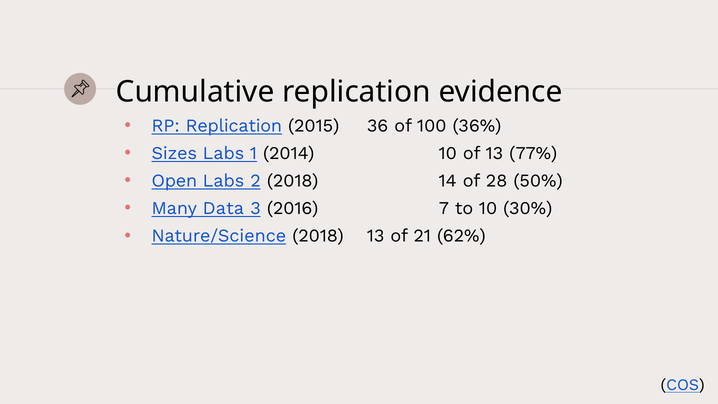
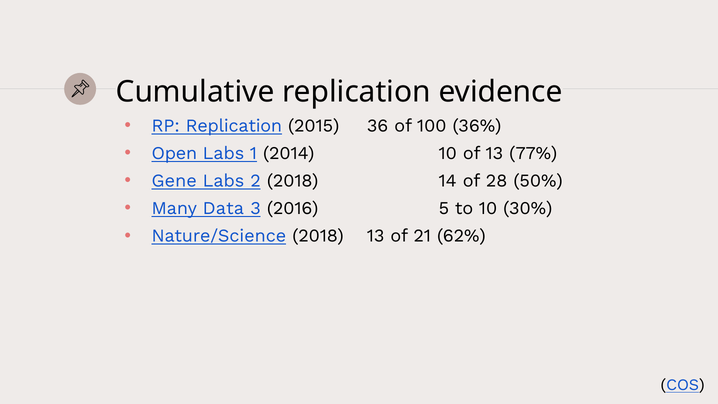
Sizes: Sizes -> Open (174, 153)
Open: Open -> Gene (174, 181)
7: 7 -> 5 (444, 208)
